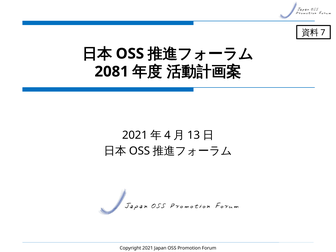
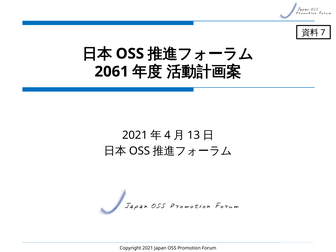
2081: 2081 -> 2061 (112, 72)
